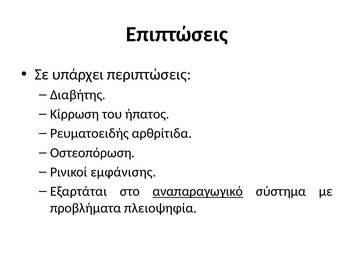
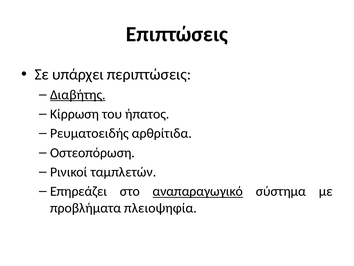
Διαβήτης underline: none -> present (78, 95)
εμφάνισης: εμφάνισης -> ταμπλετών (123, 172)
Εξαρτάται: Εξαρτάται -> Επηρεάζει (79, 191)
